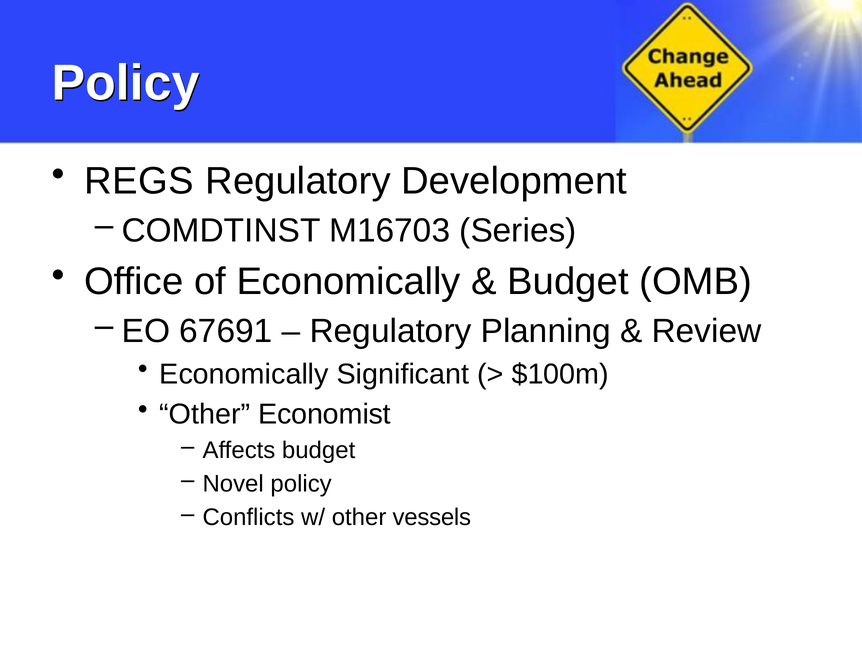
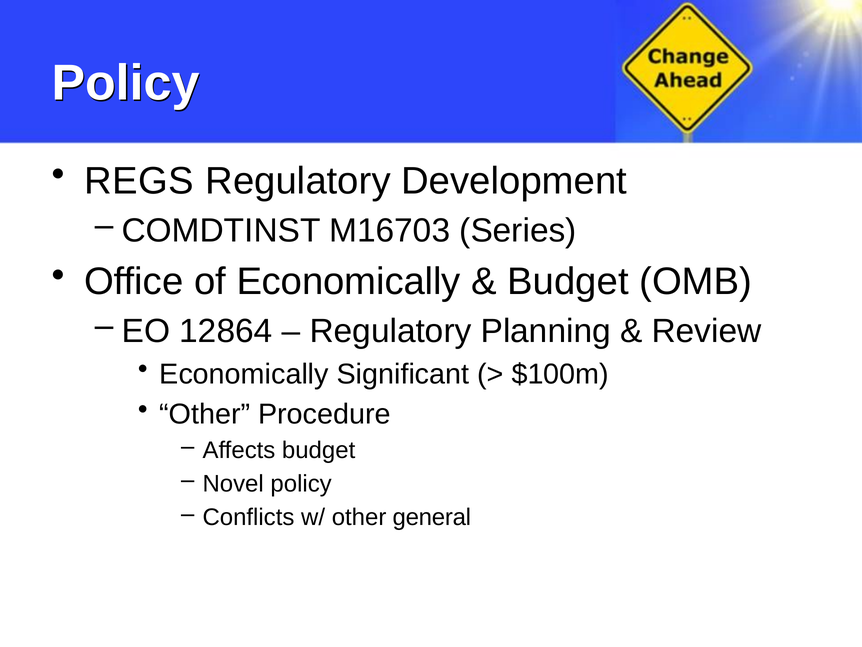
67691: 67691 -> 12864 (226, 331)
Economist: Economist -> Procedure (324, 414)
vessels: vessels -> general (432, 517)
